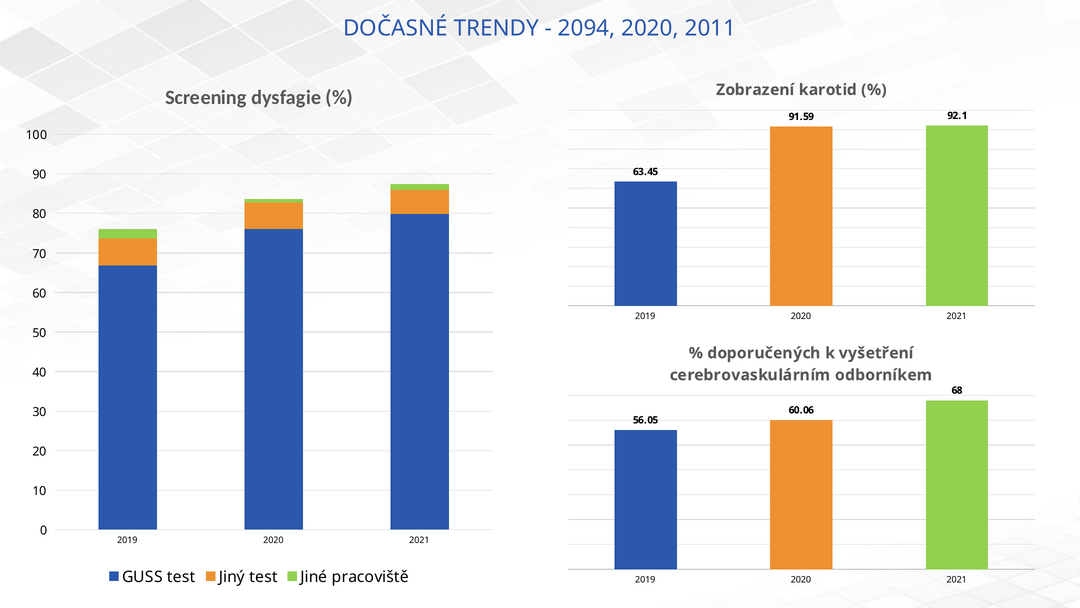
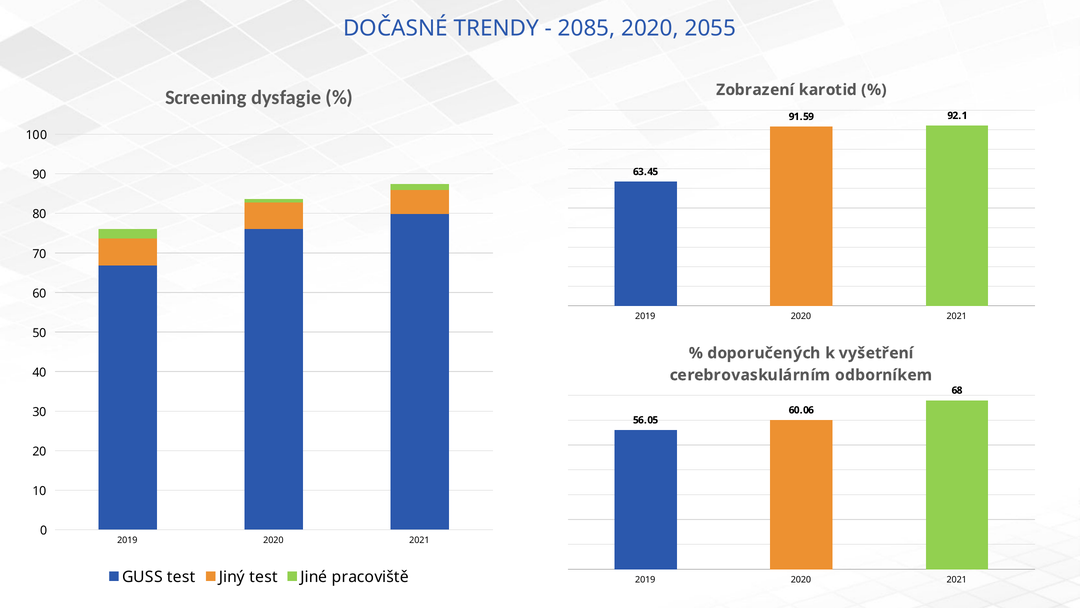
2094: 2094 -> 2085 (587, 28)
2011: 2011 -> 2055 (710, 28)
